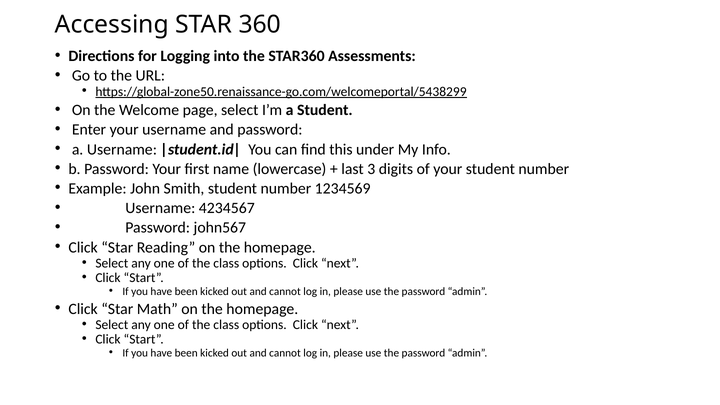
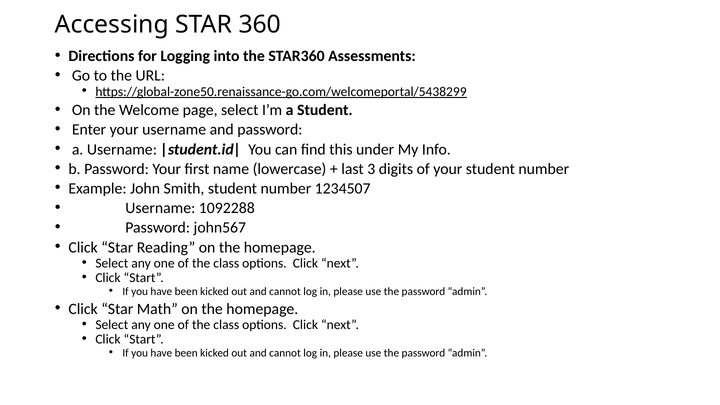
1234569: 1234569 -> 1234507 (343, 189)
4234567: 4234567 -> 1092288 (227, 208)
